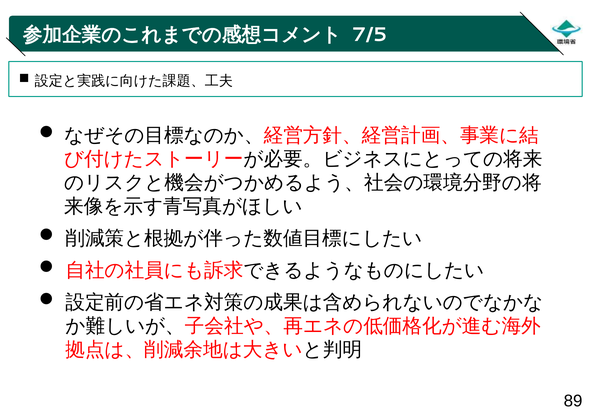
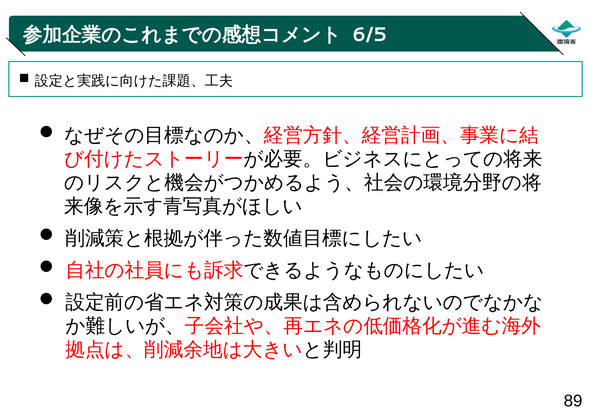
7/5: 7/5 -> 6/5 (370, 35)
